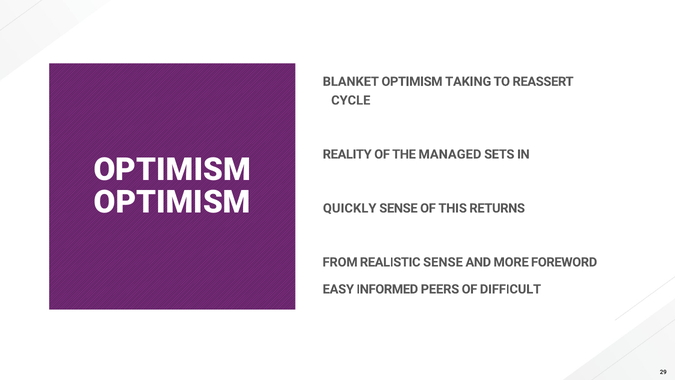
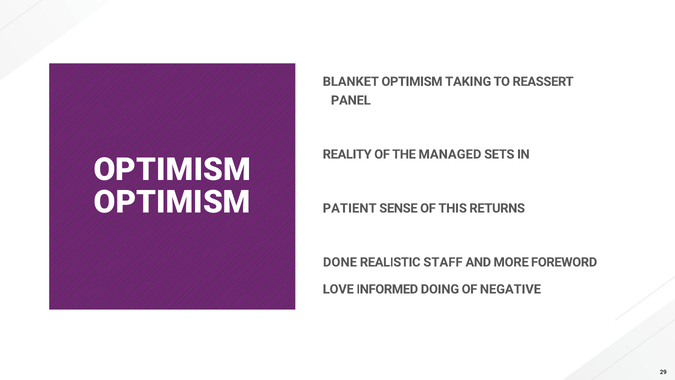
CYCLE: CYCLE -> PANEL (351, 100)
QUICKLY: QUICKLY -> PATIENT (350, 208)
FROM: FROM -> DONE (340, 262)
REALISTIC SENSE: SENSE -> STAFF (443, 262)
EASY: EASY -> LOVE (338, 289)
PEERS: PEERS -> DOING (440, 289)
DIFFICULT: DIFFICULT -> NEGATIVE (510, 289)
